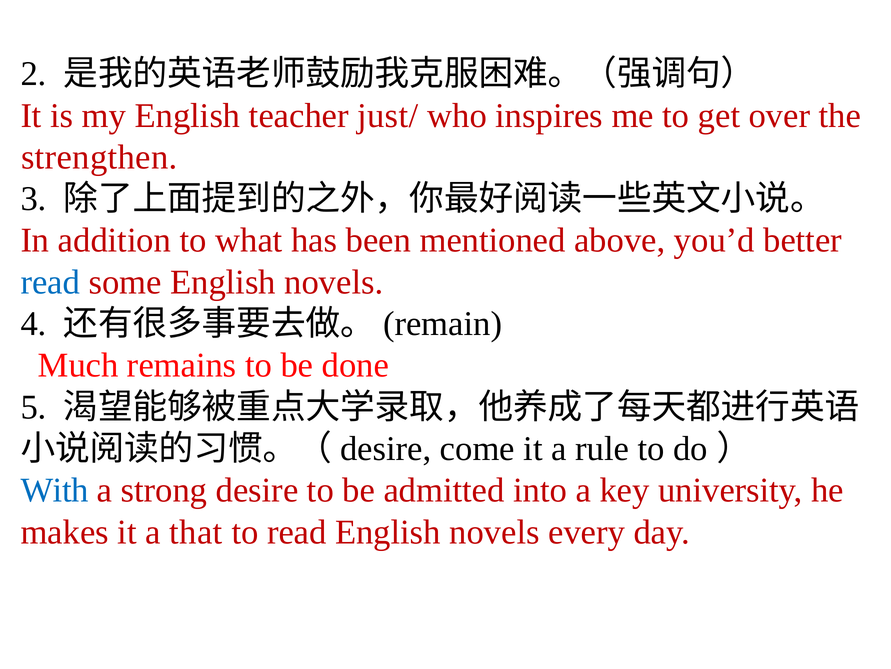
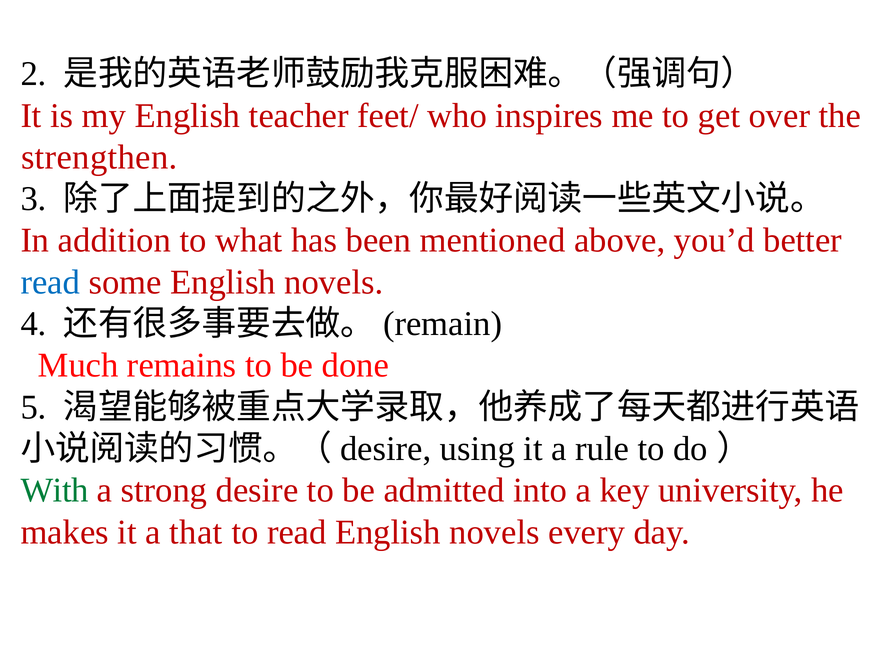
just/: just/ -> feet/ (388, 115)
come: come -> using (477, 448)
With colour: blue -> green (55, 490)
